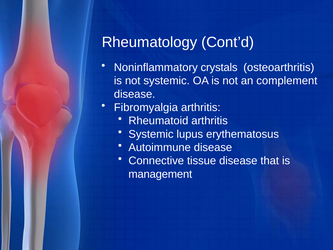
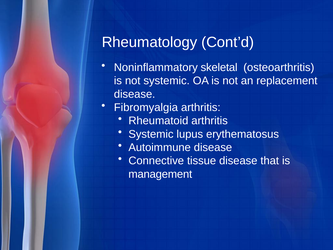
crystals: crystals -> skeletal (219, 67)
complement: complement -> replacement (287, 81)
